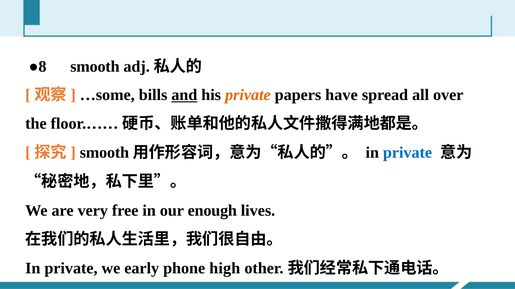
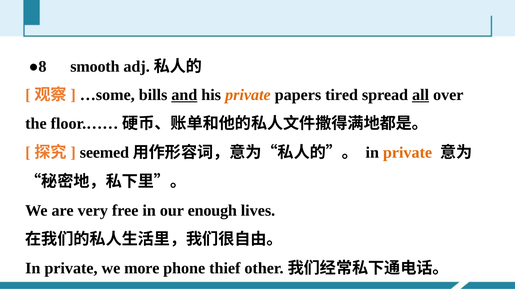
have: have -> tired (342, 95)
all underline: none -> present (421, 95)
smooth: smooth -> seemed (104, 153)
private colour: blue -> orange (408, 153)
early: early -> more (142, 269)
high: high -> thief (225, 269)
